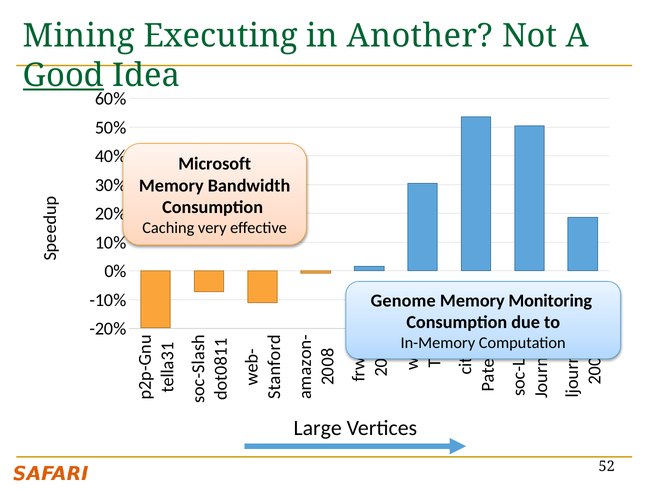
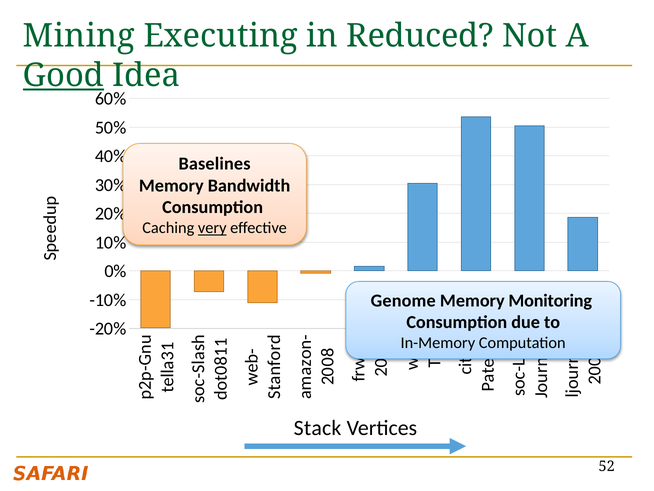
Another: Another -> Reduced (420, 36)
Microsoft: Microsoft -> Baselines (215, 164)
very underline: none -> present (212, 228)
Large: Large -> Stack (318, 428)
